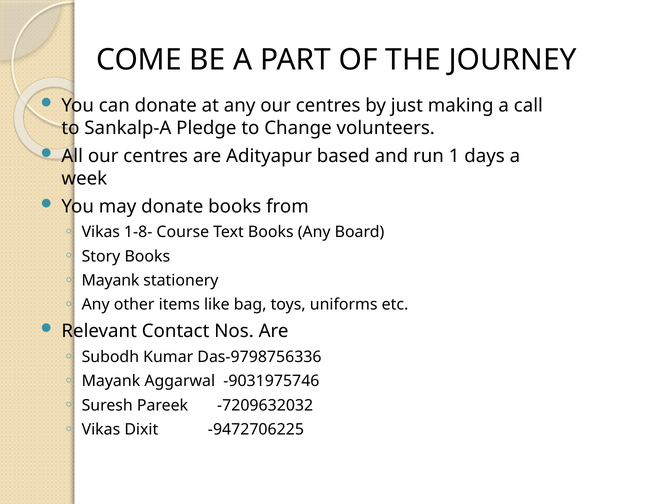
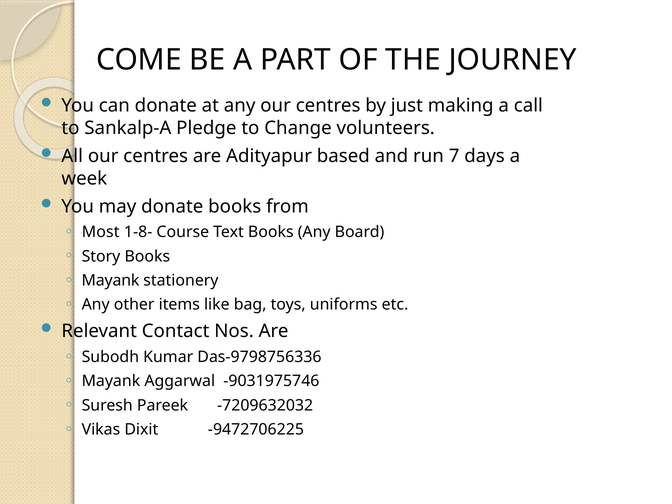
1: 1 -> 7 (454, 156)
Vikas: Vikas -> Most (101, 232)
